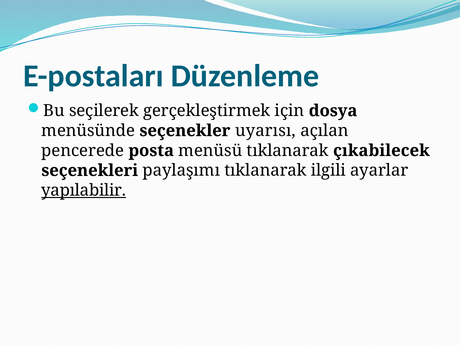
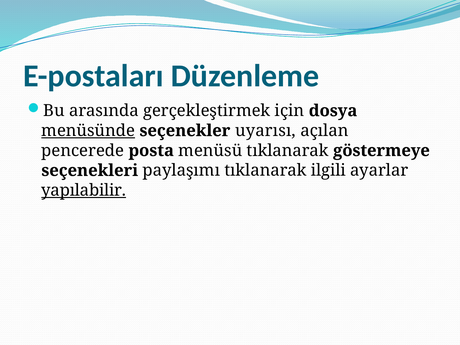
seçilerek: seçilerek -> arasında (104, 111)
menüsünde underline: none -> present (88, 131)
çıkabilecek: çıkabilecek -> göstermeye (381, 151)
